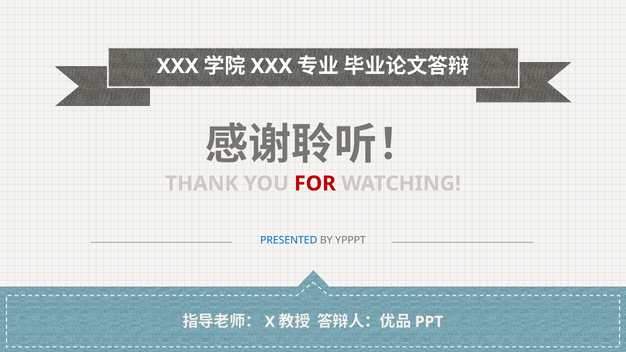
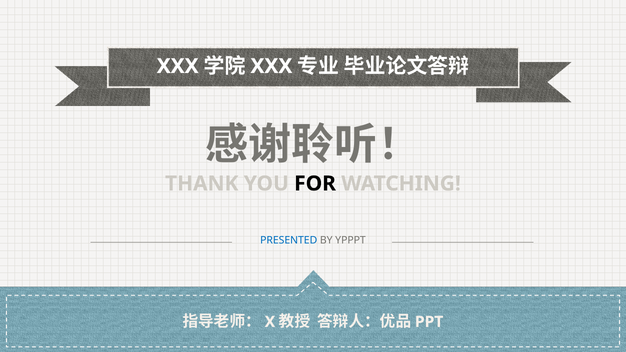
FOR colour: red -> black (315, 184)
